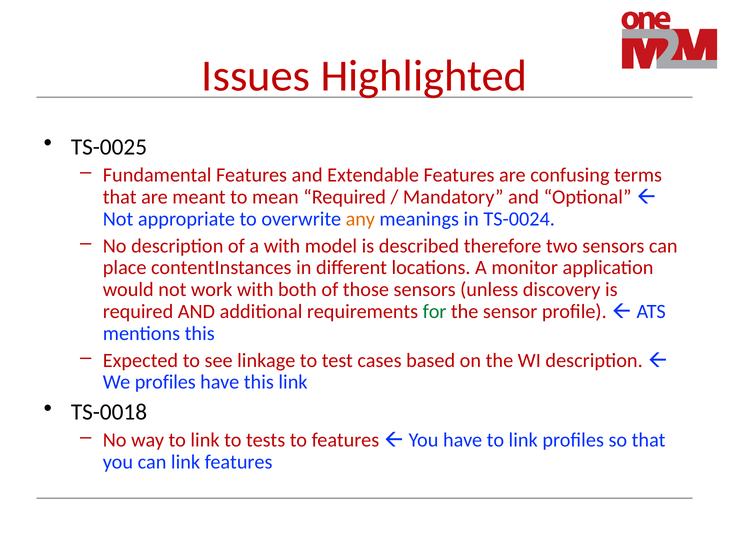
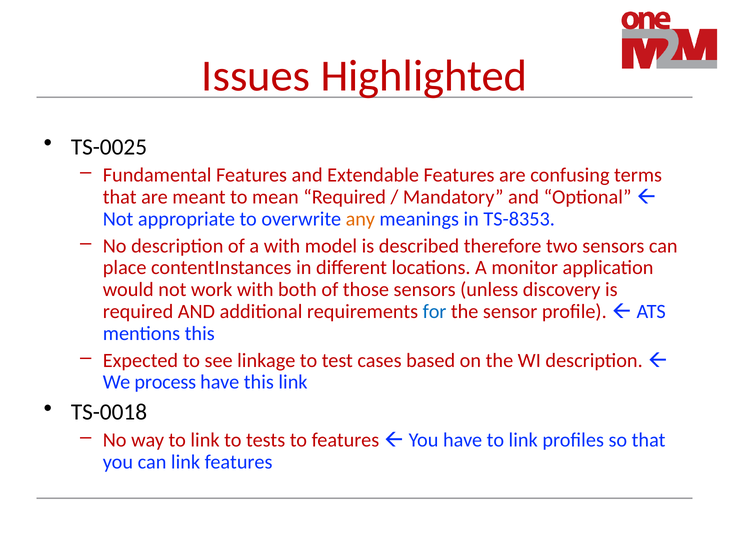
TS-0024: TS-0024 -> TS-8353 (519, 219)
for colour: green -> blue (435, 311)
We profiles: profiles -> process (165, 382)
